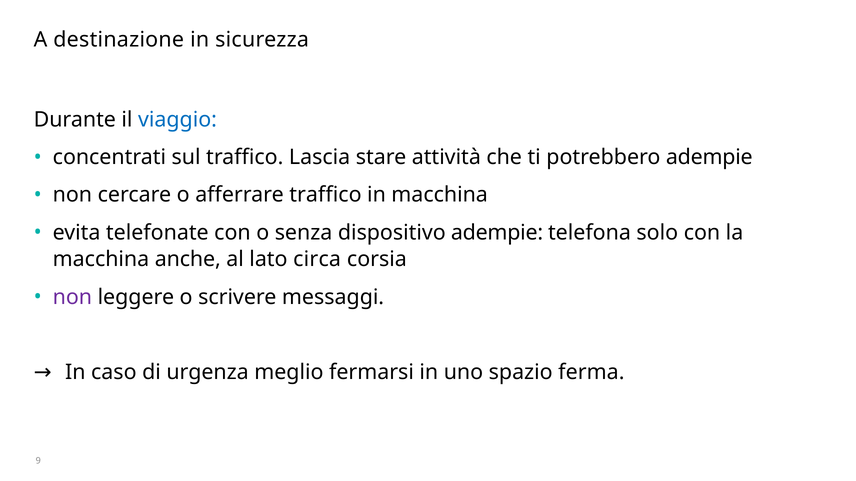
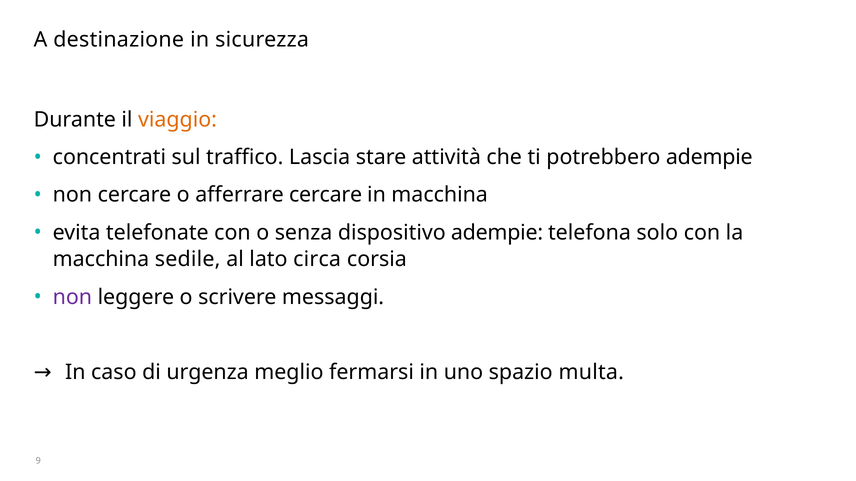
viaggio colour: blue -> orange (177, 120)
afferrare traffico: traffico -> cercare (326, 195)
anche: anche -> sedile (188, 260)
ferma: ferma -> multa (591, 373)
